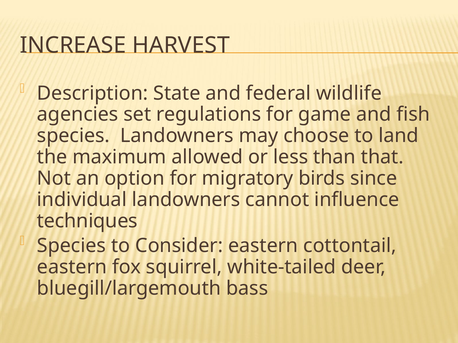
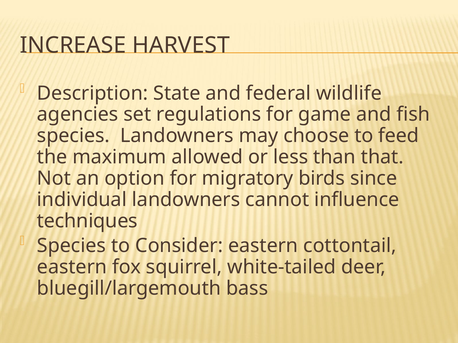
land: land -> feed (399, 136)
